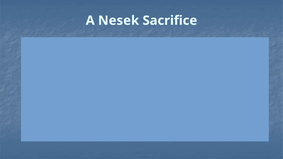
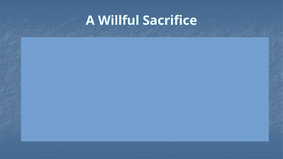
Nesek: Nesek -> Willful (119, 21)
